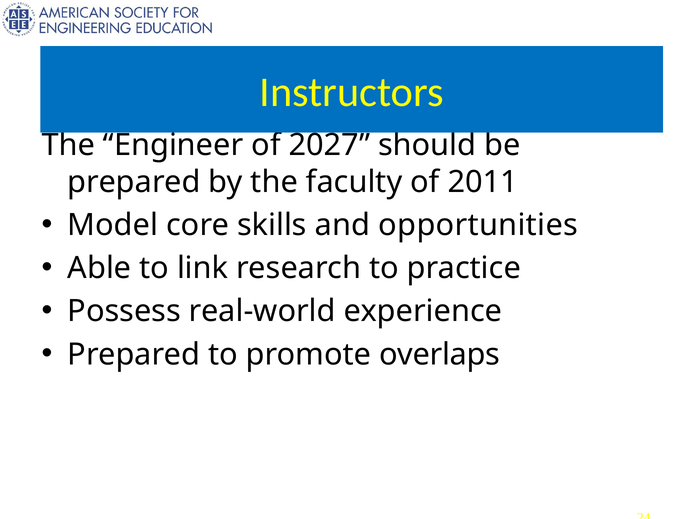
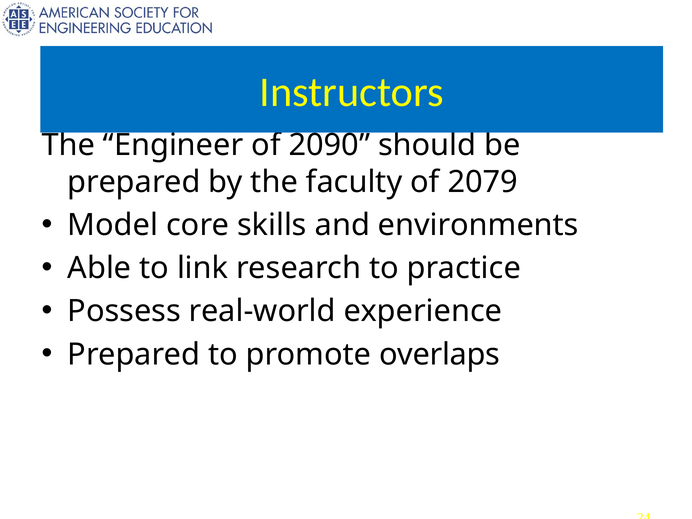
2027: 2027 -> 2090 (329, 145)
2011: 2011 -> 2079 (483, 182)
opportunities: opportunities -> environments (478, 225)
